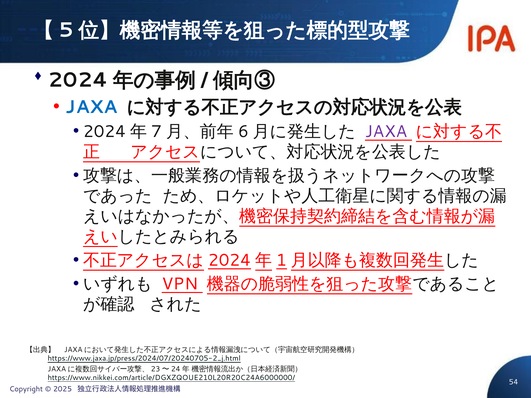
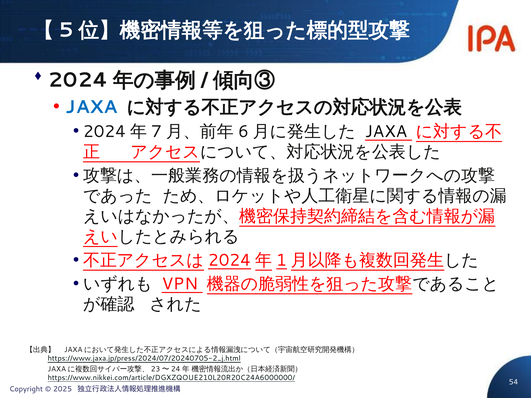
JAXA colour: purple -> black (386, 132)
